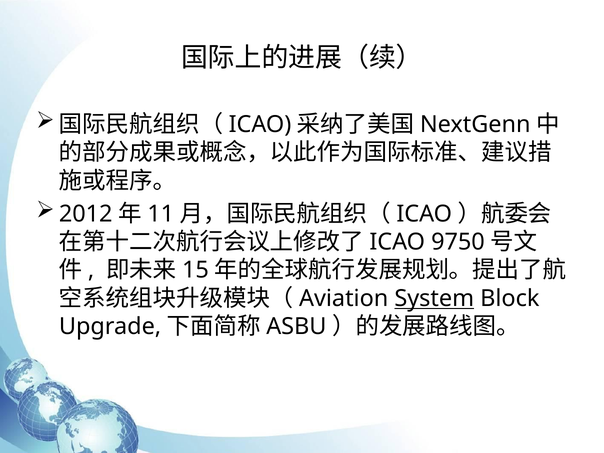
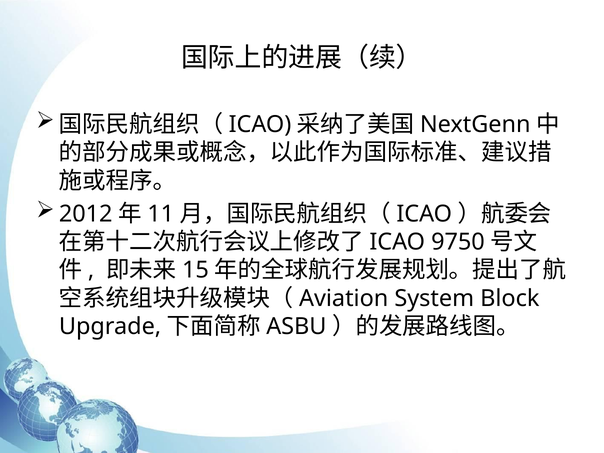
System underline: present -> none (434, 298)
